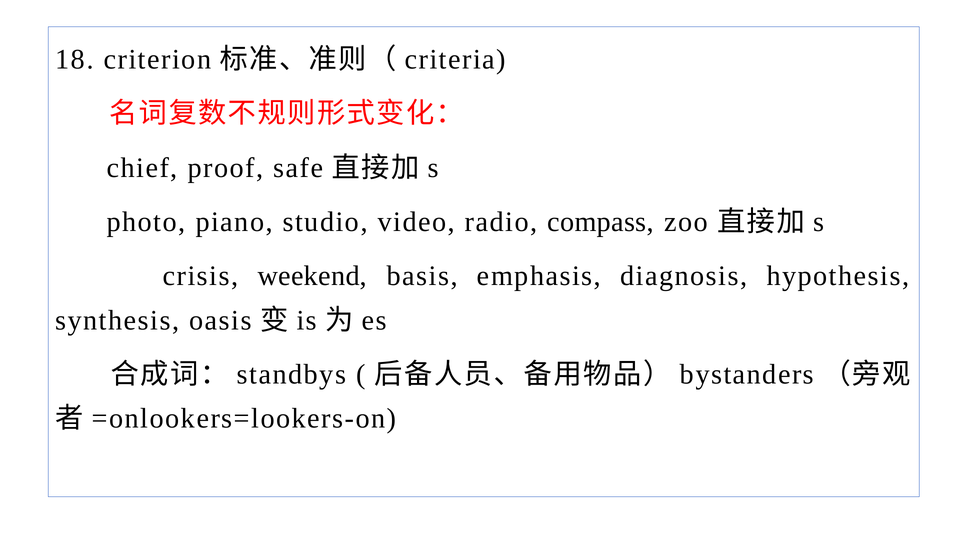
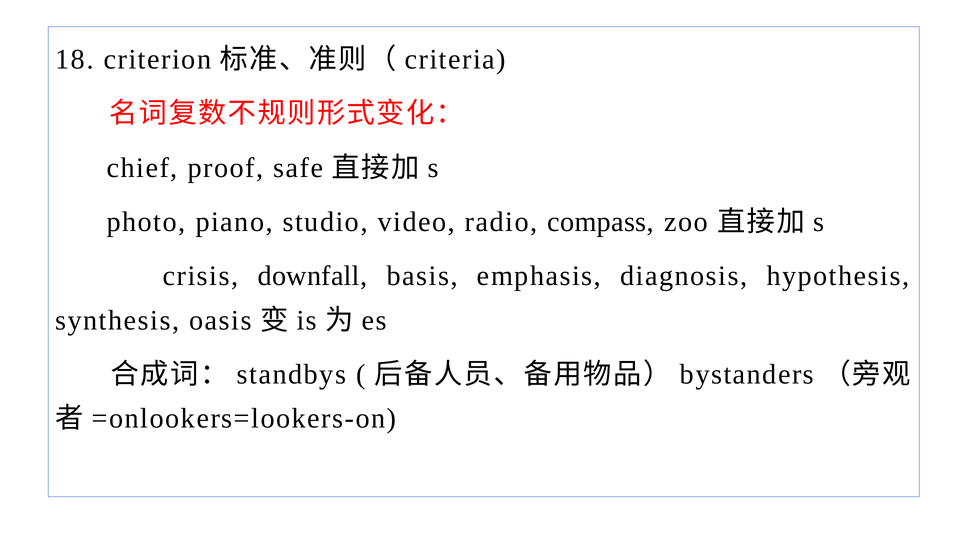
weekend: weekend -> downfall (312, 276)
